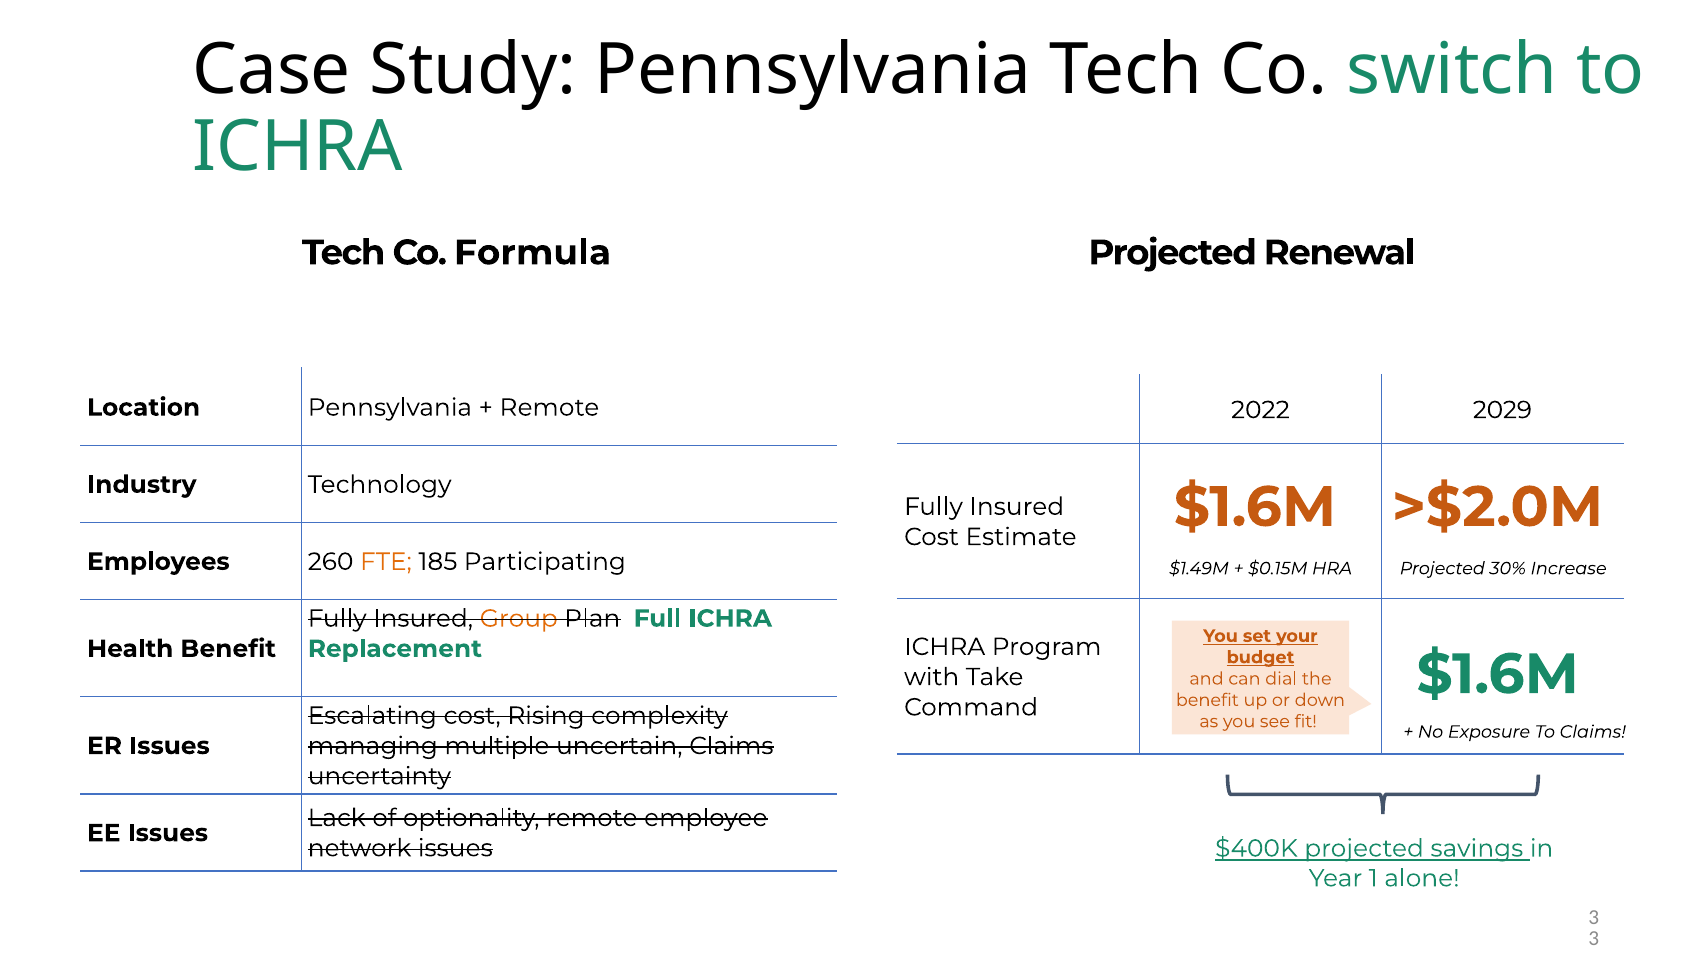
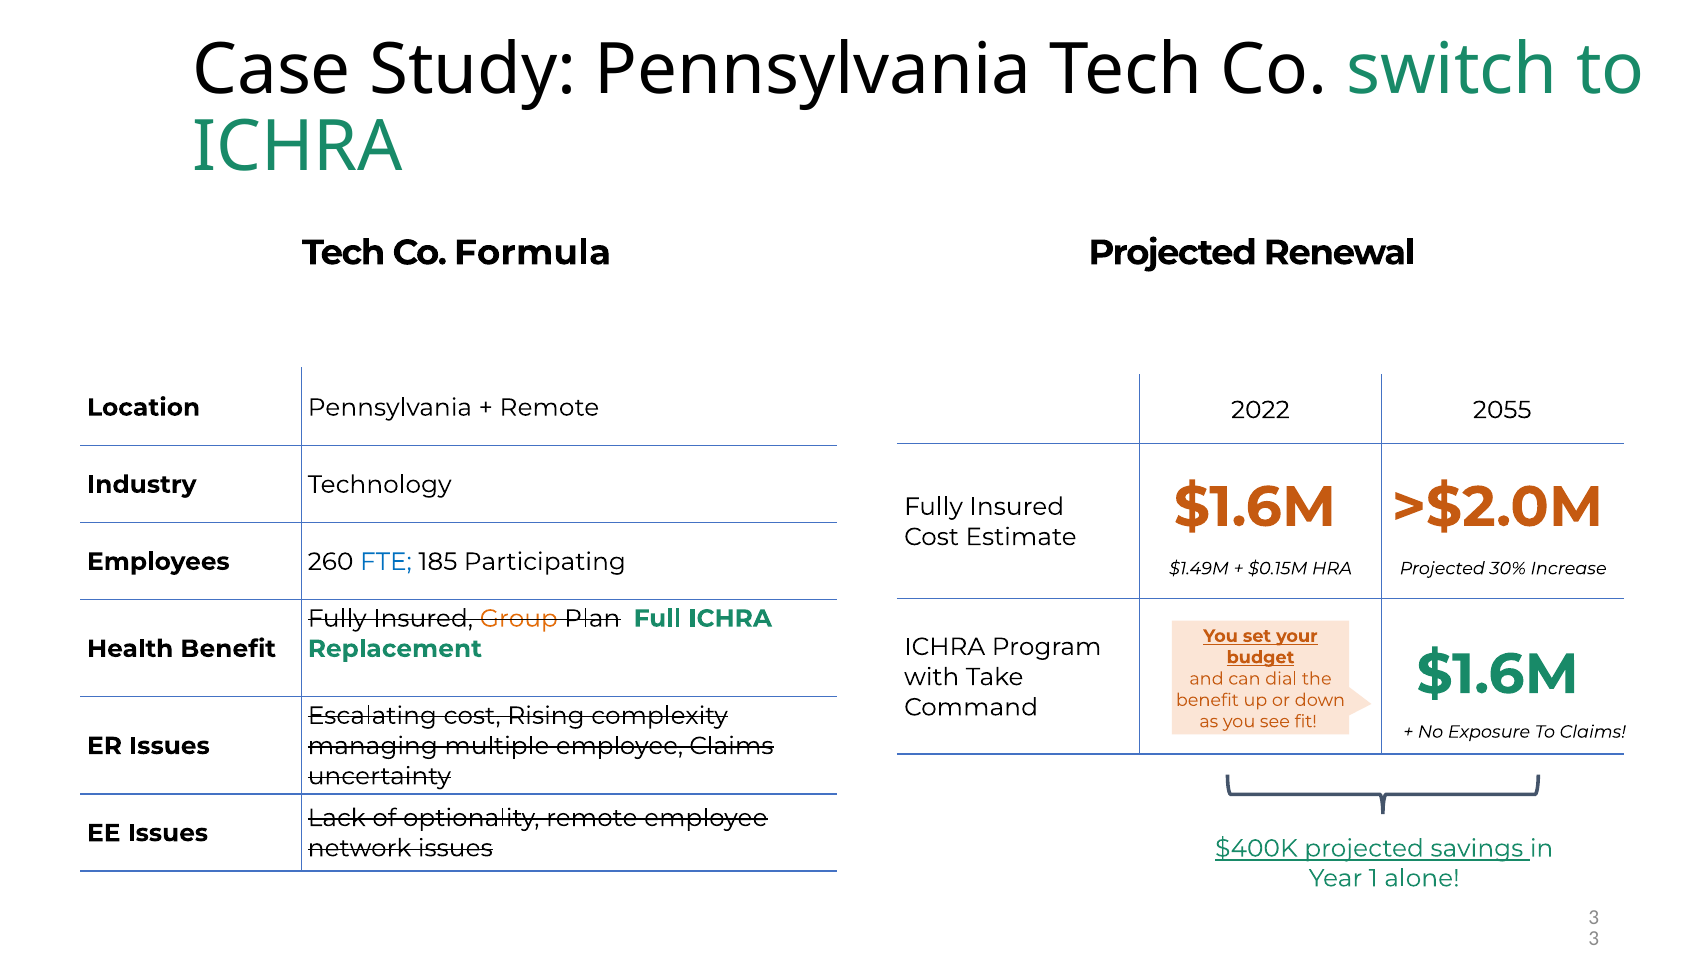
2029: 2029 -> 2055 (1502, 410)
FTE colour: orange -> blue (386, 561)
multiple uncertain: uncertain -> employee (619, 746)
